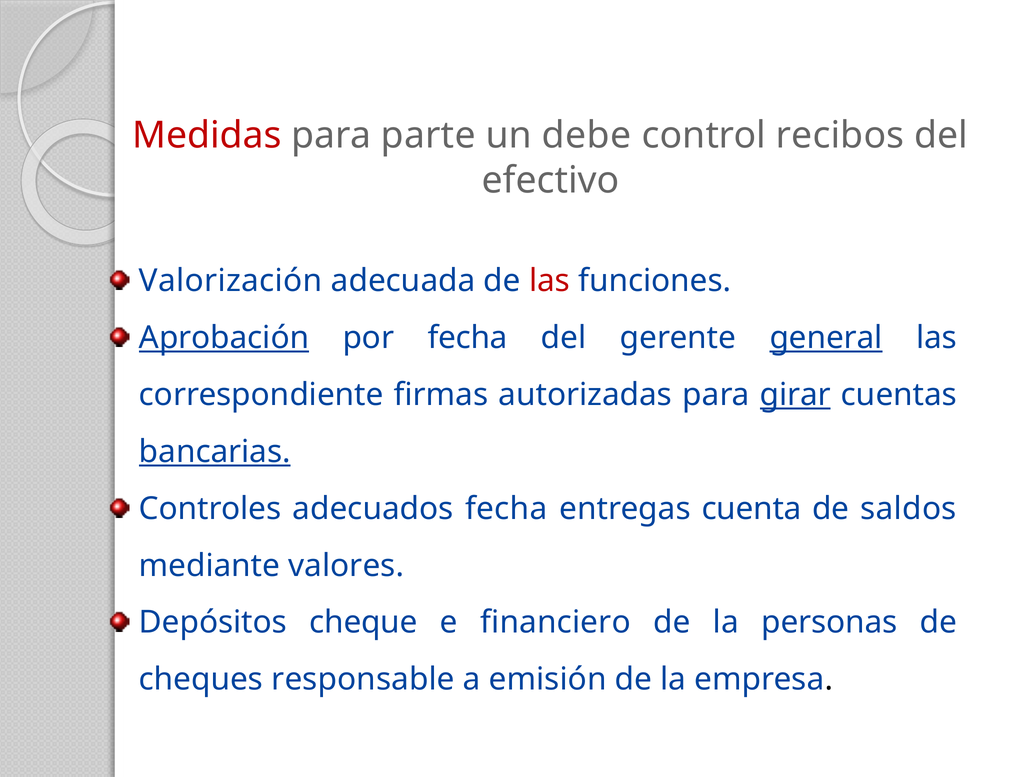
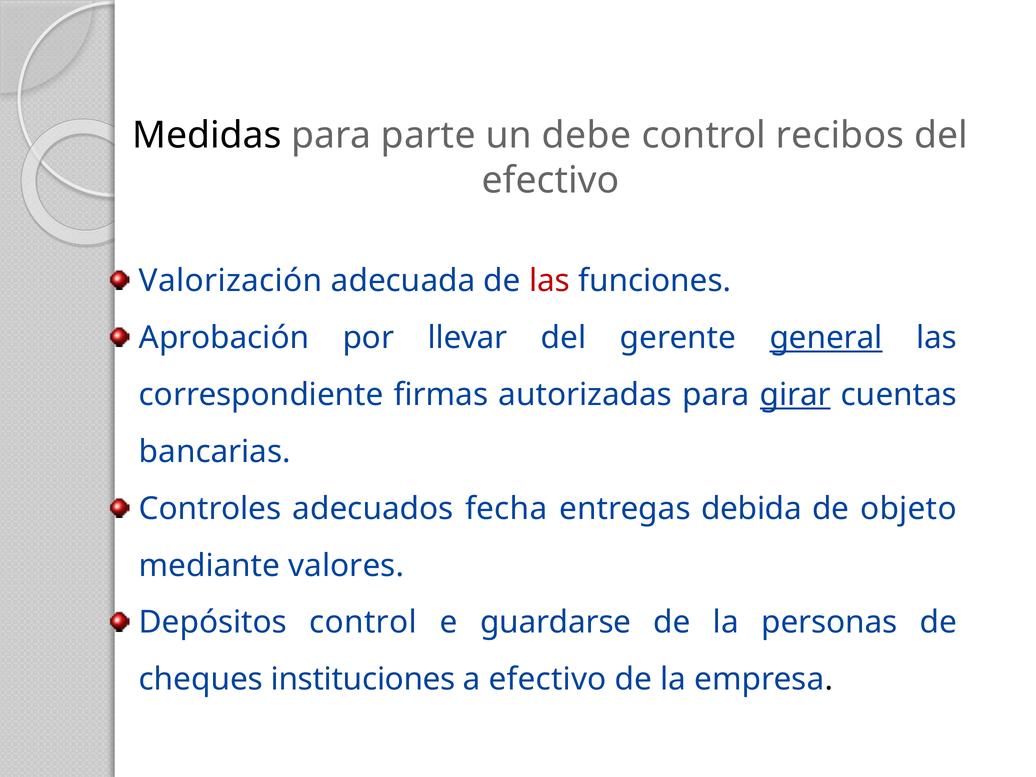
Medidas colour: red -> black (207, 136)
Aprobación underline: present -> none (224, 338)
por fecha: fecha -> llevar (468, 338)
bancarias underline: present -> none (215, 452)
cuenta: cuenta -> debida (751, 509)
saldos: saldos -> objeto (909, 509)
Depósitos cheque: cheque -> control (363, 623)
financiero: financiero -> guardarse (556, 623)
responsable: responsable -> instituciones (363, 679)
a emisión: emisión -> efectivo (548, 679)
